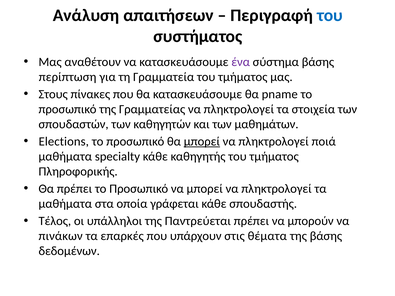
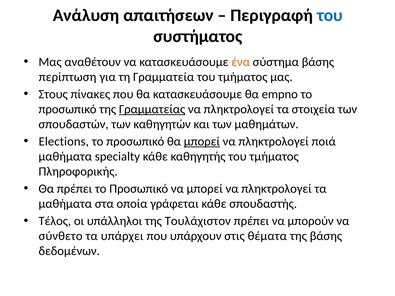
ένα colour: purple -> orange (241, 62)
pname: pname -> empno (280, 94)
Γραμματείας underline: none -> present (152, 109)
Παντρεύεται: Παντρεύεται -> Τουλάχιστον (198, 221)
πινάκων: πινάκων -> σύνθετο (61, 236)
επαρκές: επαρκές -> υπάρχει (122, 236)
